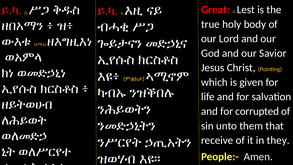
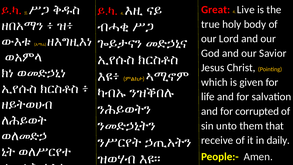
Lest: Lest -> Live (246, 10)
they: they -> daily (278, 140)
